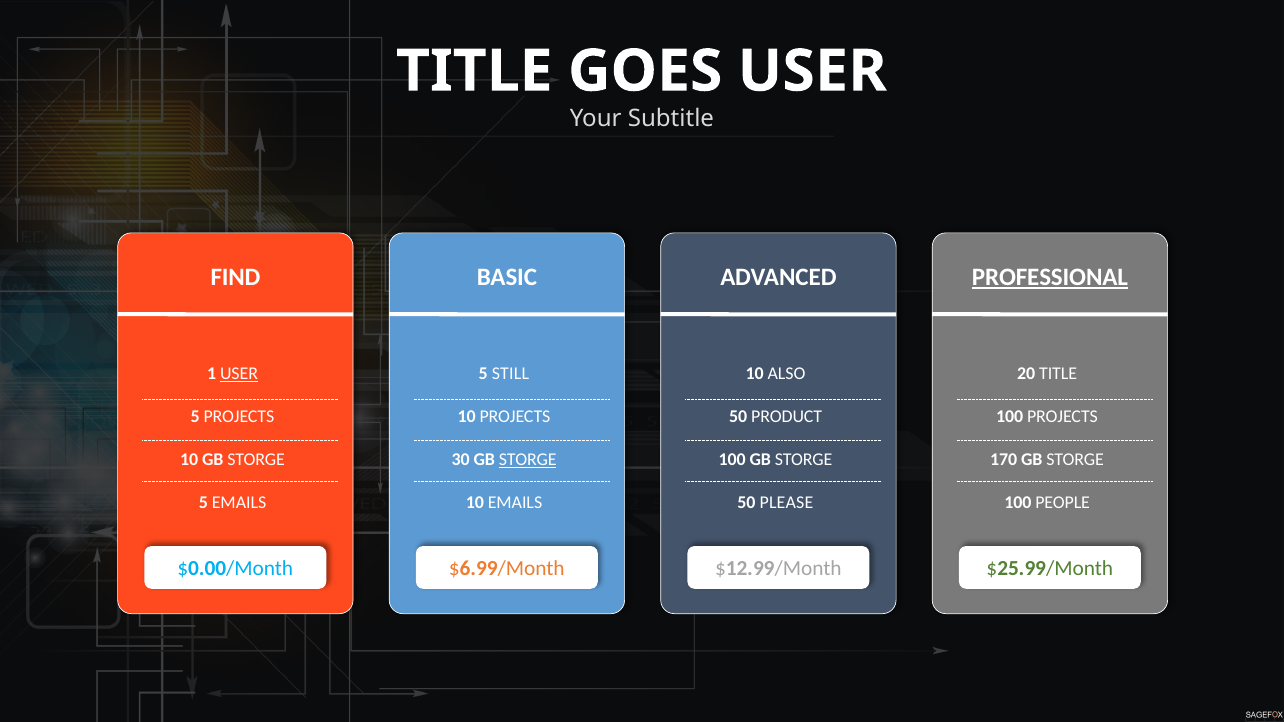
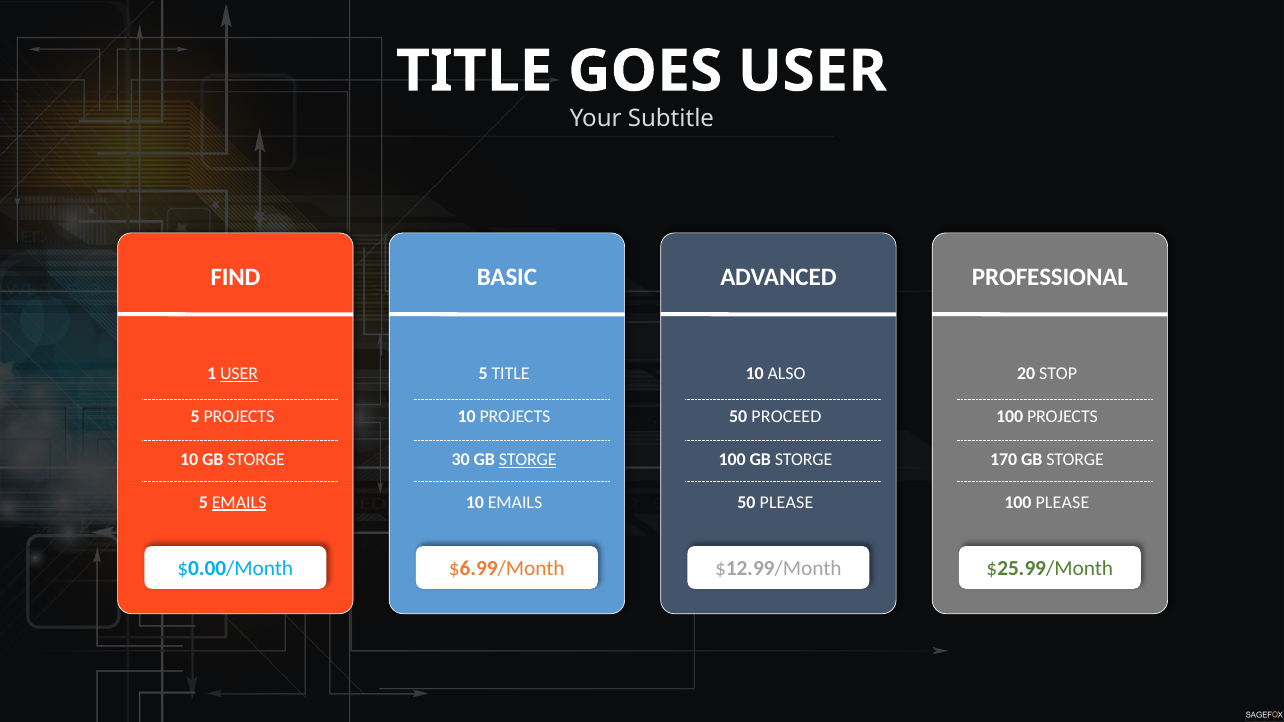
PROFESSIONAL underline: present -> none (1050, 278)
5 STILL: STILL -> TITLE (511, 374)
20 TITLE: TITLE -> STOP (1058, 374)
PRODUCT: PRODUCT -> PROCEED (786, 417)
EMAILS underline: none -> present (239, 502)
100 PEOPLE: PEOPLE -> PLEASE (1062, 502)
